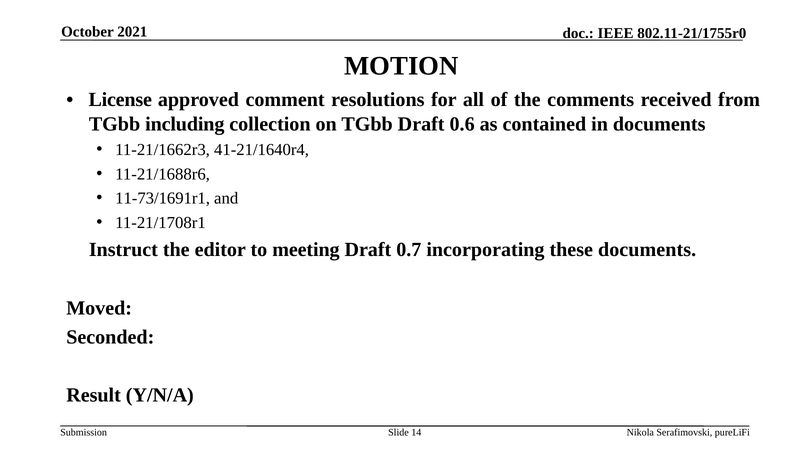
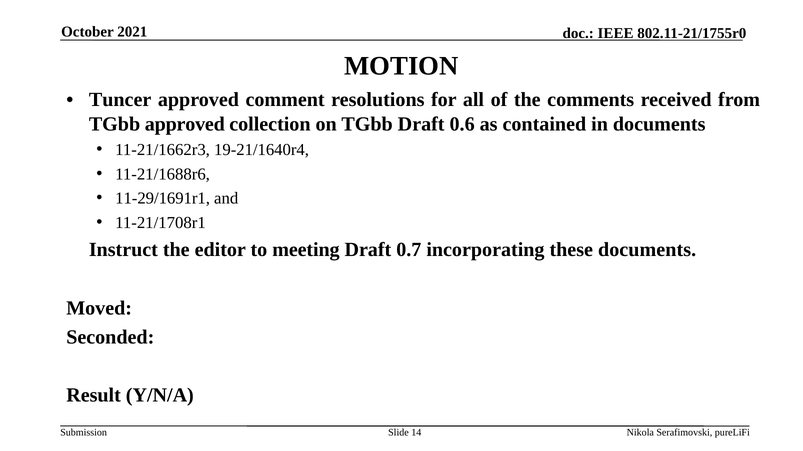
License: License -> Tuncer (120, 100)
TGbb including: including -> approved (185, 124)
41-21/1640r4: 41-21/1640r4 -> 19-21/1640r4 (262, 150)
11-73/1691r1: 11-73/1691r1 -> 11-29/1691r1 (163, 199)
